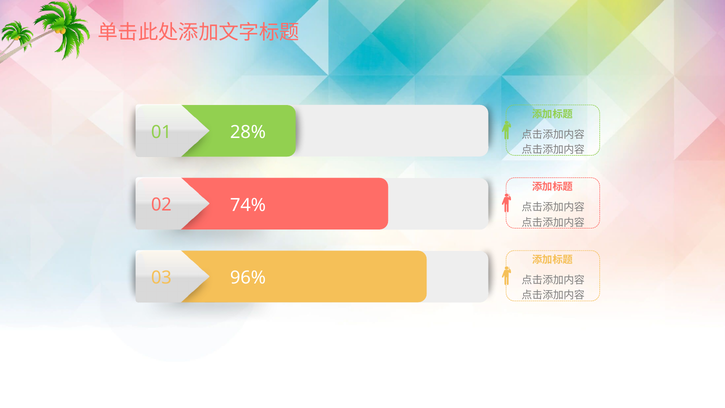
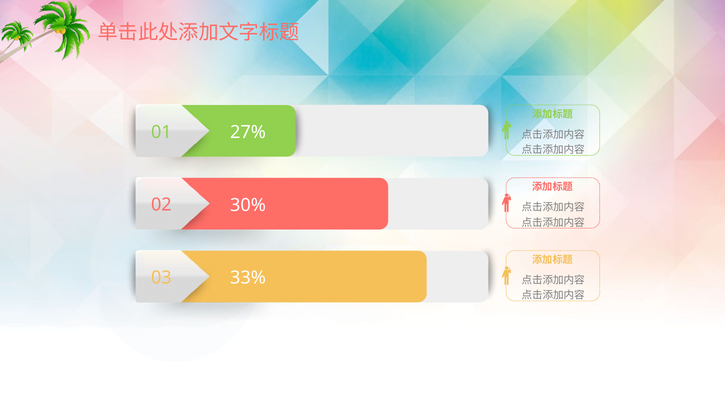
28%: 28% -> 27% (248, 132)
74%: 74% -> 30% (248, 205)
96%: 96% -> 33% (248, 278)
